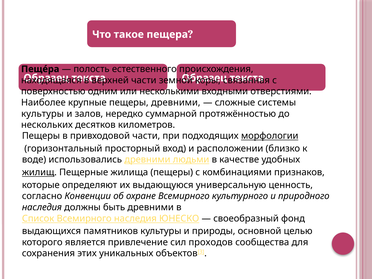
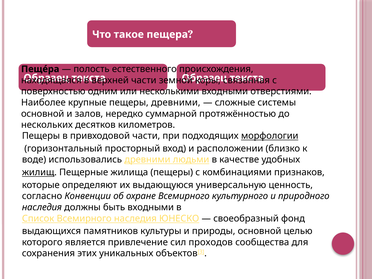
культуры: культуры -> основной (43, 114)
быть древними: древними -> входными (151, 207)
